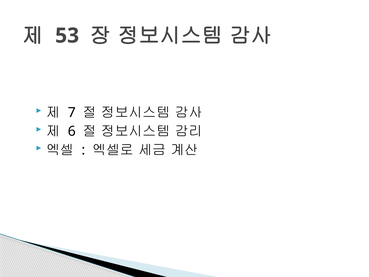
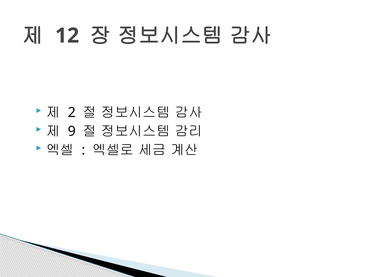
53: 53 -> 12 (67, 36)
7: 7 -> 2 (72, 113)
6: 6 -> 9 (72, 131)
